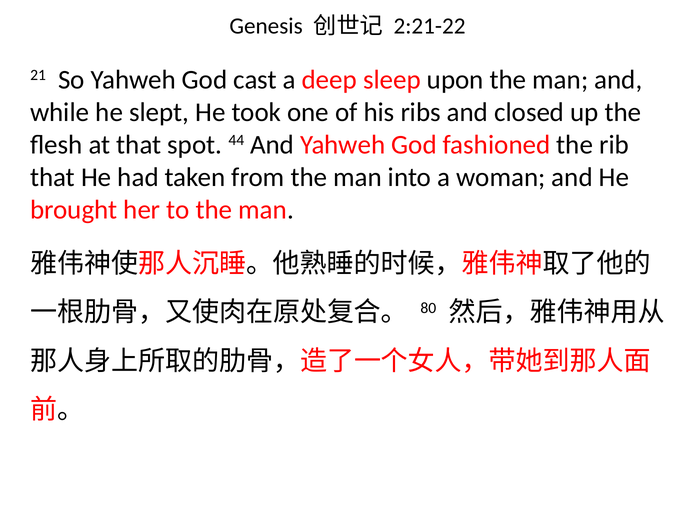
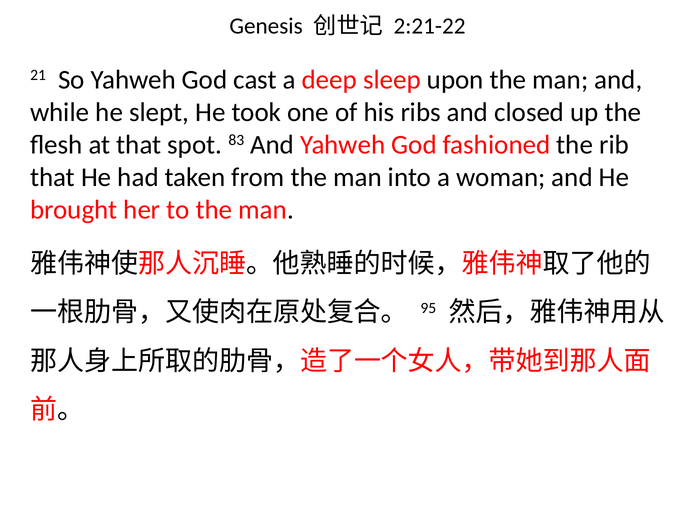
44: 44 -> 83 (236, 140)
80: 80 -> 95 (428, 308)
